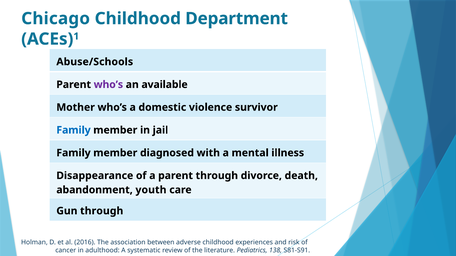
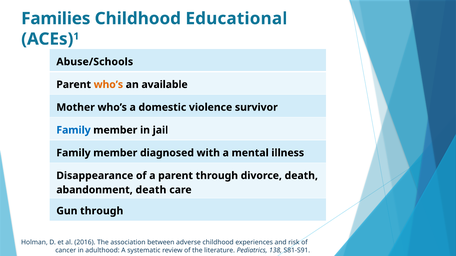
Chicago: Chicago -> Families (56, 19)
Department: Department -> Educational (236, 19)
who’s colour: purple -> orange (108, 85)
abandonment youth: youth -> death (151, 190)
